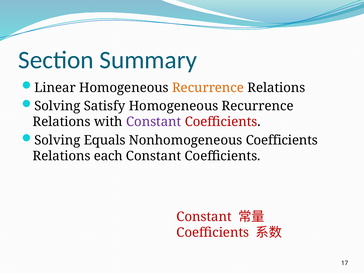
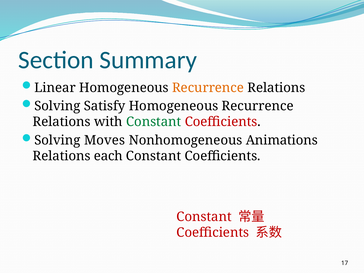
Constant colour: purple -> green (154, 122)
Equals: Equals -> Moves (105, 140)
Nonhomogeneous Coefficients: Coefficients -> Animations (282, 140)
